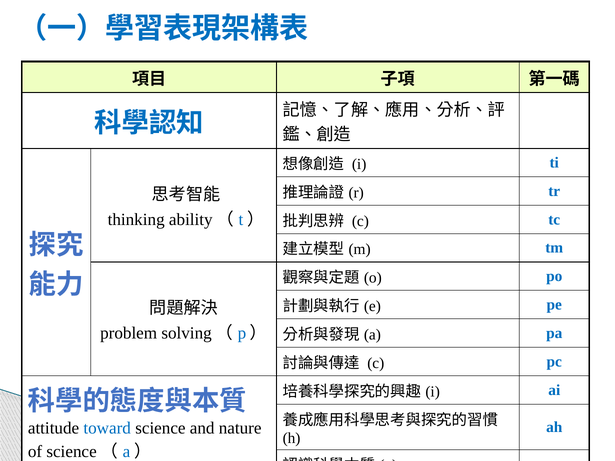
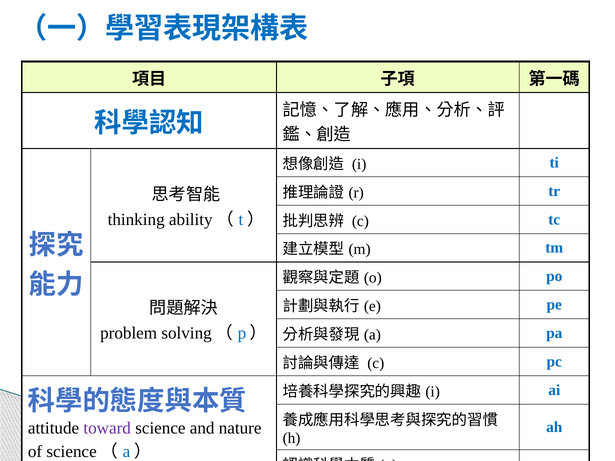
toward colour: blue -> purple (107, 428)
